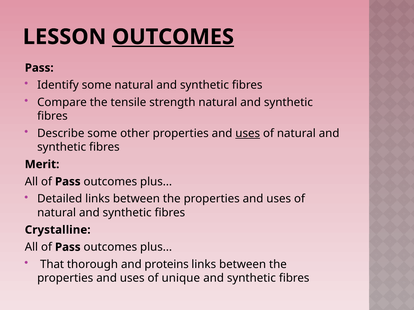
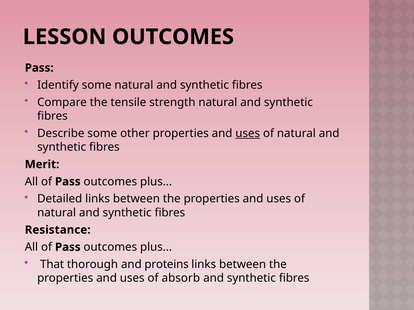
OUTCOMES underline: present -> none (173, 37)
Crystalline: Crystalline -> Resistance (58, 230)
unique: unique -> absorb (181, 279)
